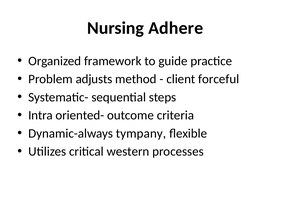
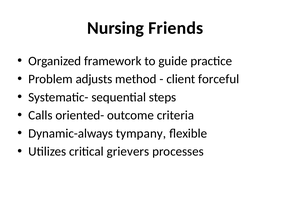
Adhere: Adhere -> Friends (176, 28)
Intra: Intra -> Calls (40, 115)
western: western -> grievers (128, 152)
